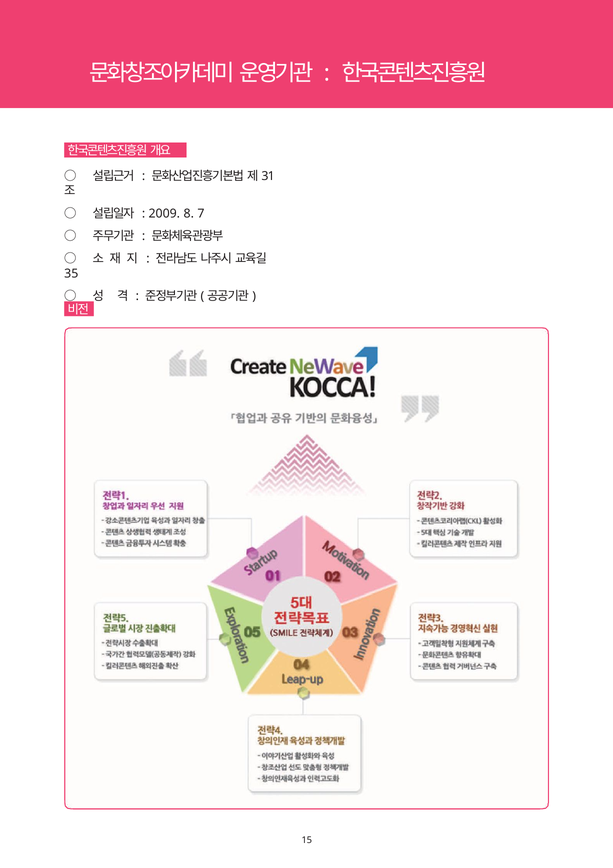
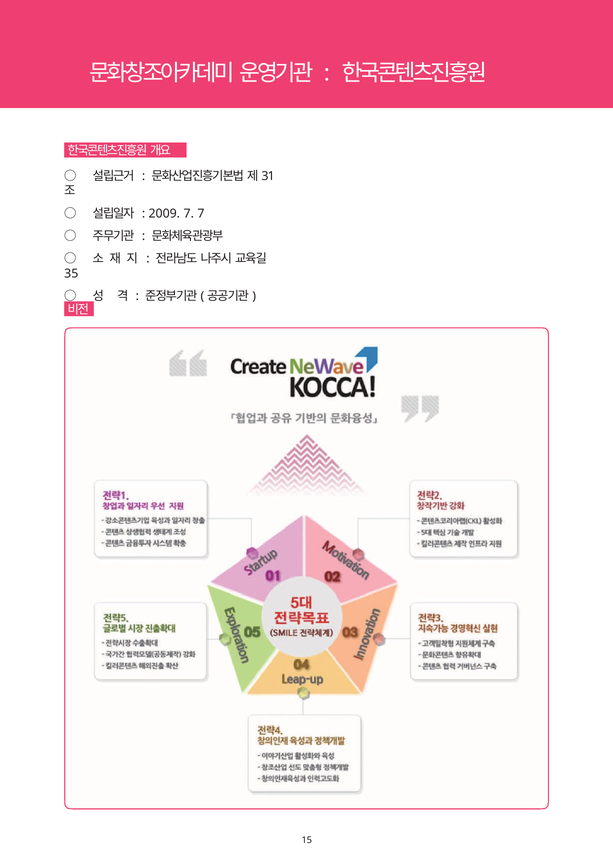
2009 8: 8 -> 7 (189, 213)
